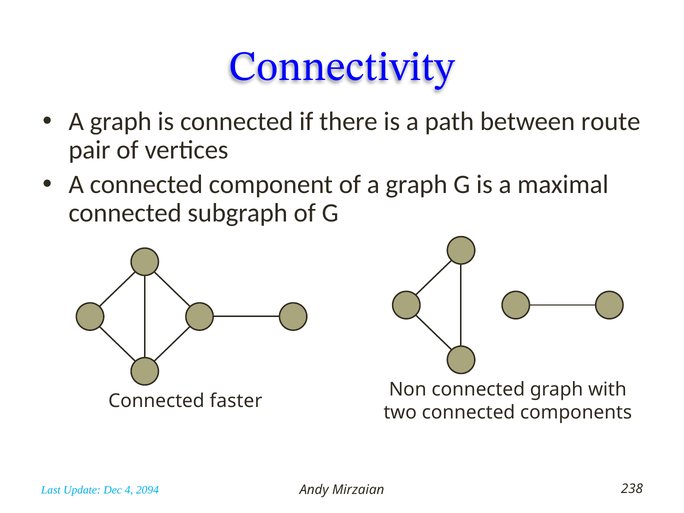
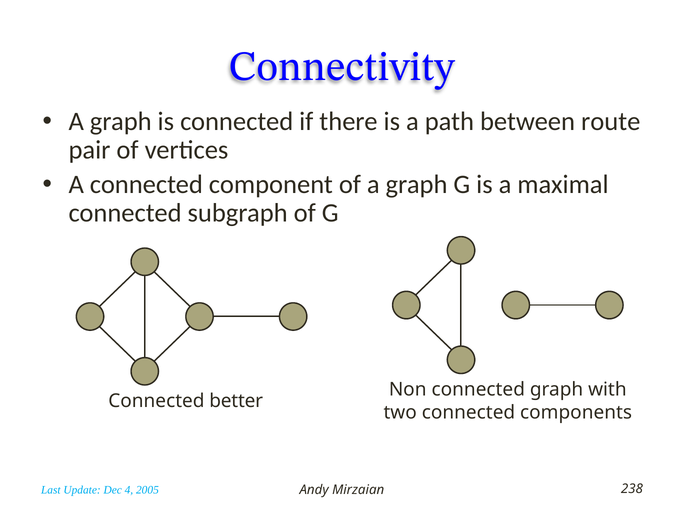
faster: faster -> better (236, 401)
2094: 2094 -> 2005 (147, 490)
